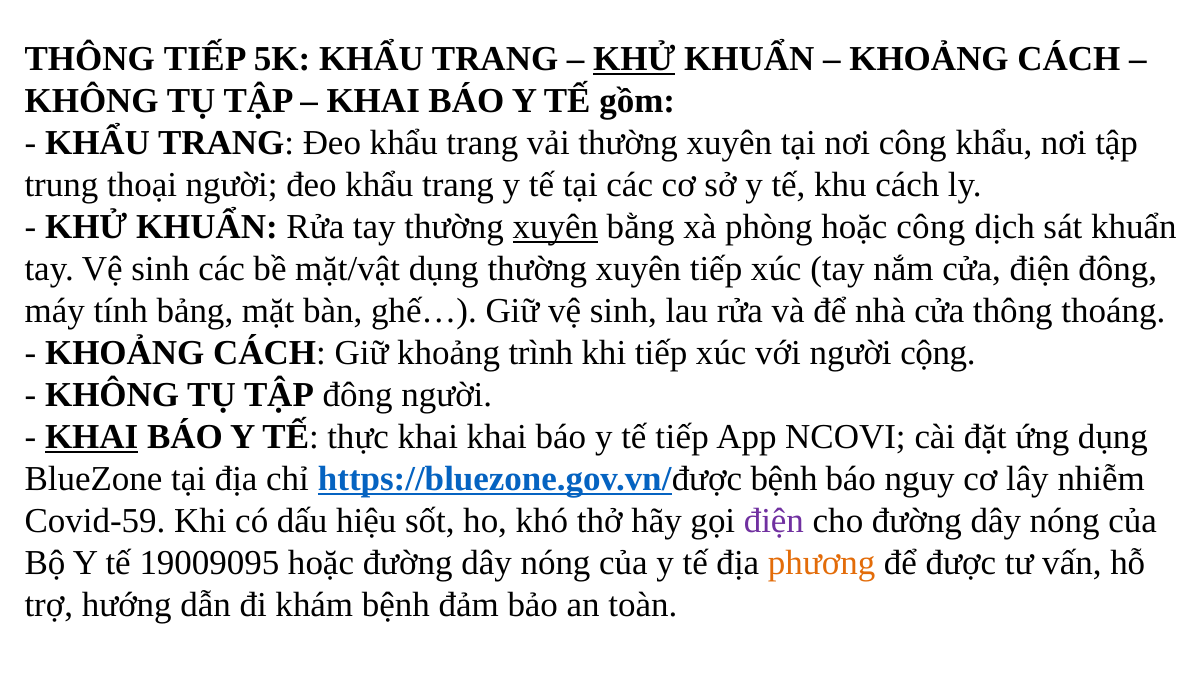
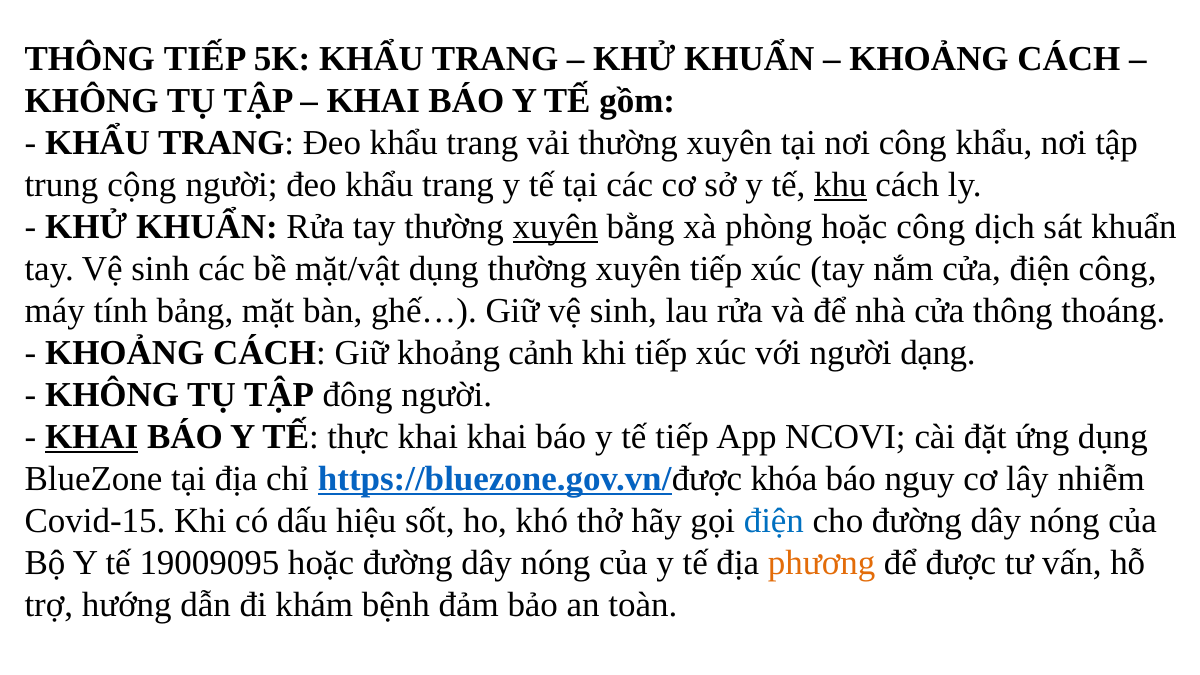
KHỬ underline: present -> none (634, 59)
thoại: thoại -> cộng (142, 185)
khu underline: none -> present (840, 185)
điện đông: đông -> công (1118, 269)
trình: trình -> cảnh (541, 353)
cộng: cộng -> dạng (938, 353)
https://bluezone.gov.vn/được bệnh: bệnh -> khóa (784, 479)
Covid-59: Covid-59 -> Covid-15 (95, 521)
điện colour: purple -> blue (774, 521)
